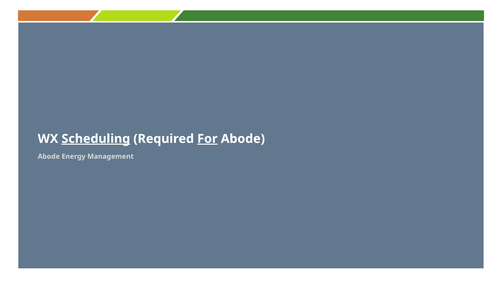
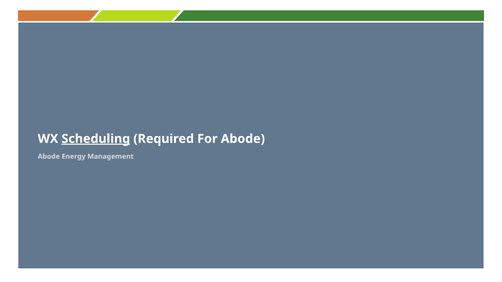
For underline: present -> none (207, 139)
